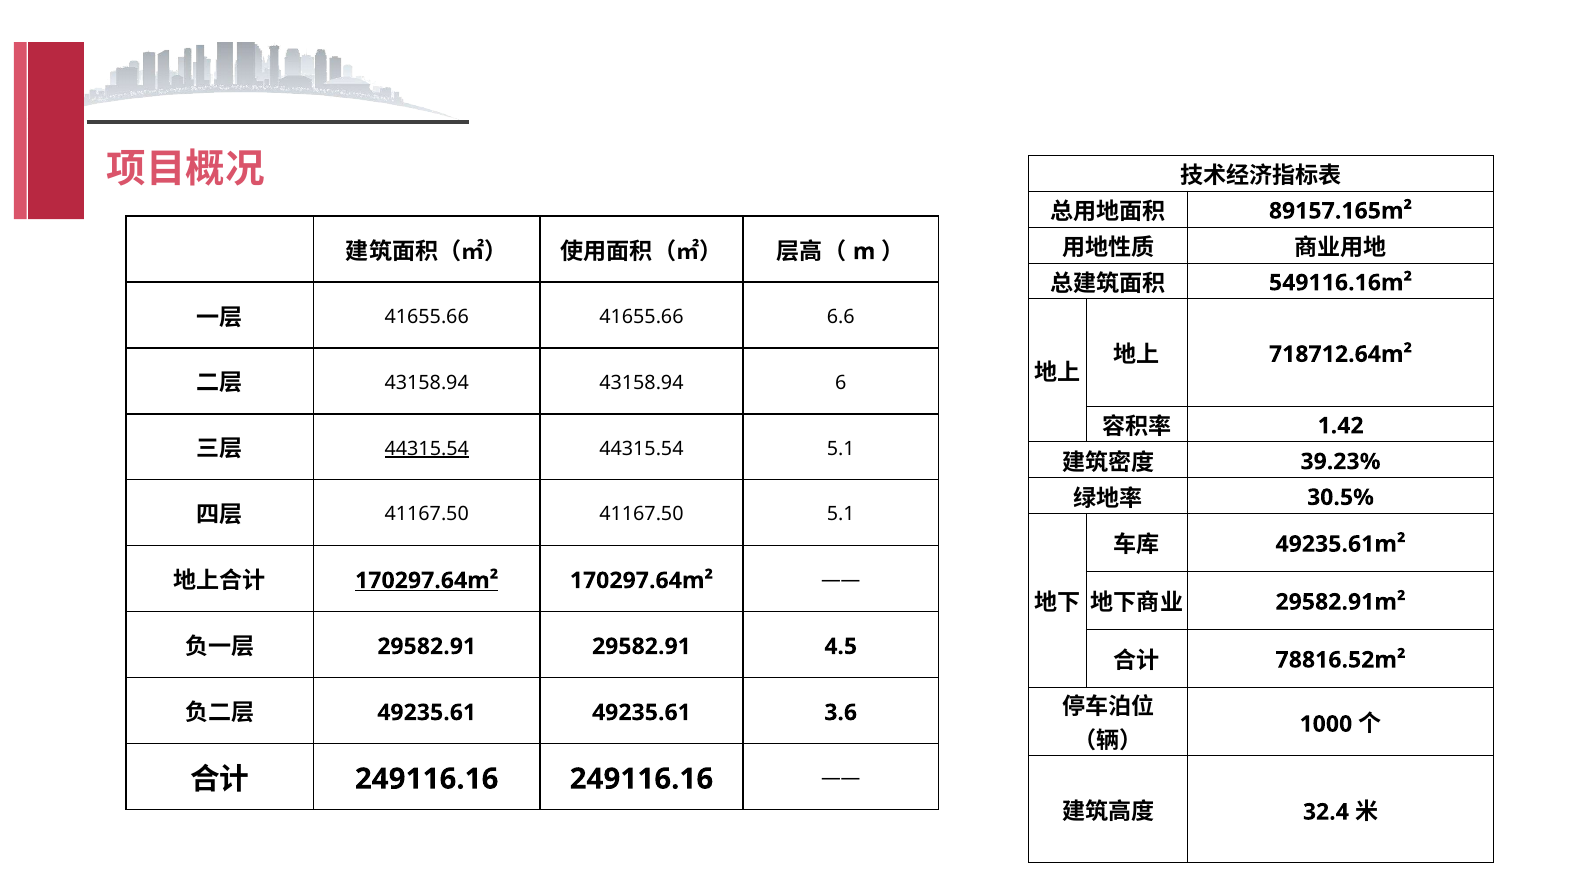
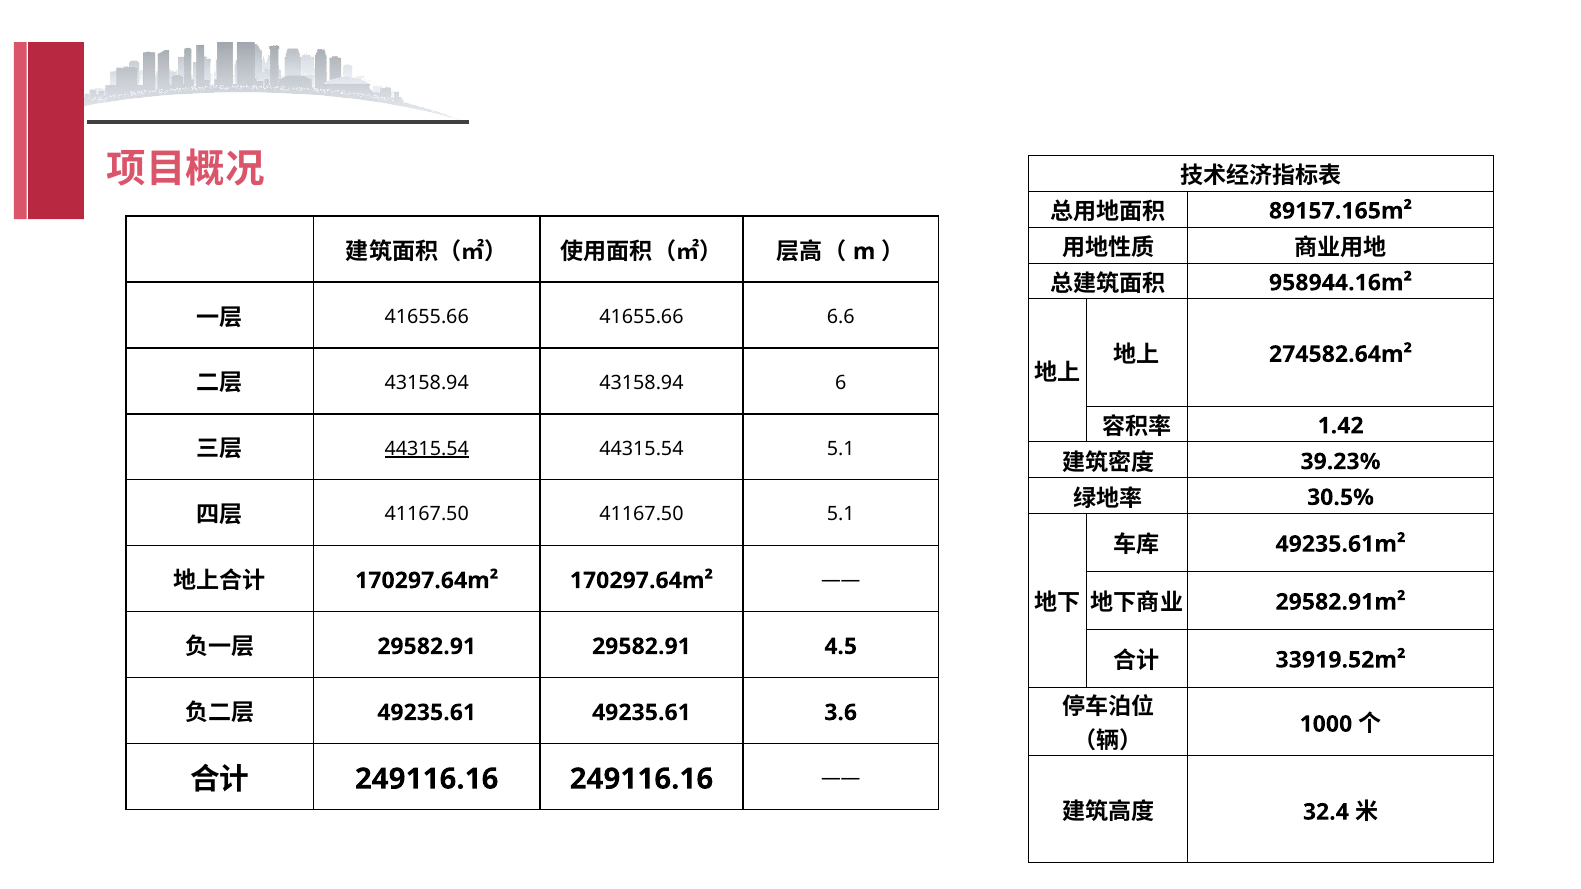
549116.16m²: 549116.16m² -> 958944.16m² (1341, 283)
718712.64m²: 718712.64m² -> 274582.64m² (1341, 354)
170297.64m² underline: present -> none (427, 581)
78816.52m²: 78816.52m² -> 33919.52m² (1341, 660)
